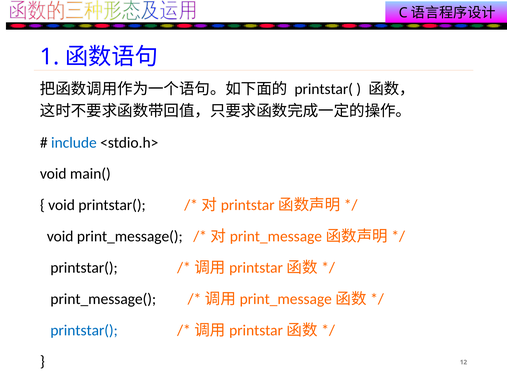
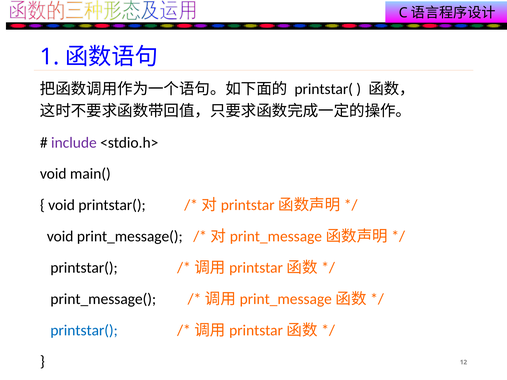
include colour: blue -> purple (74, 143)
